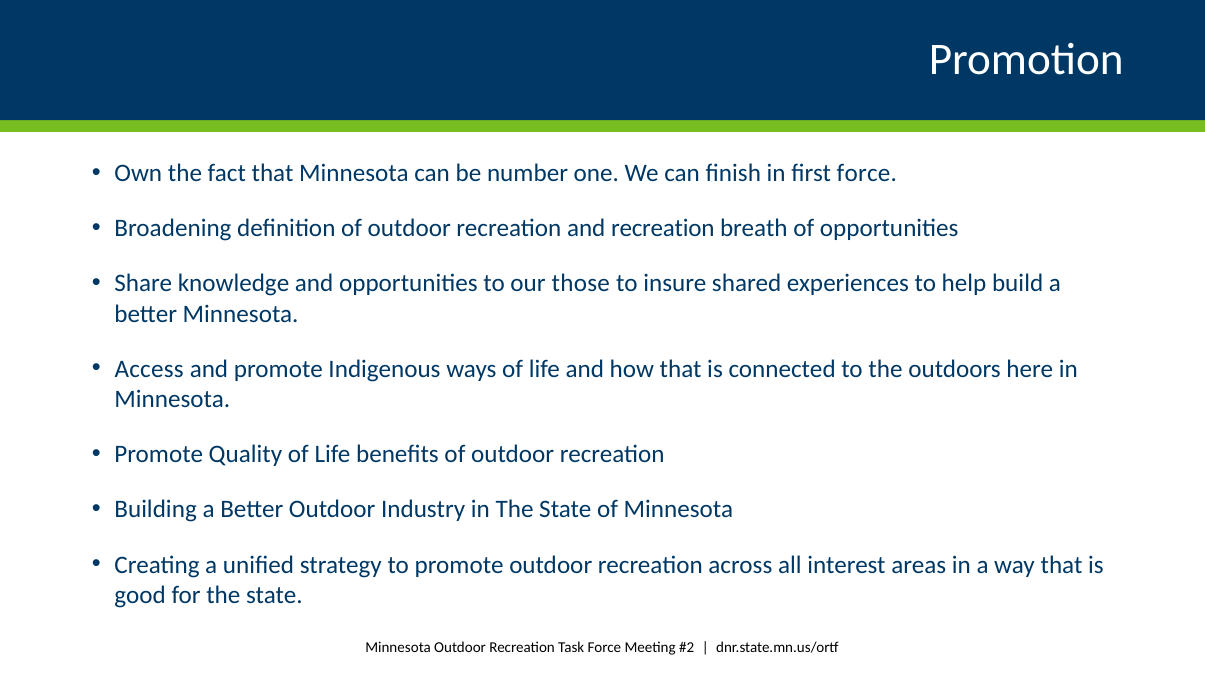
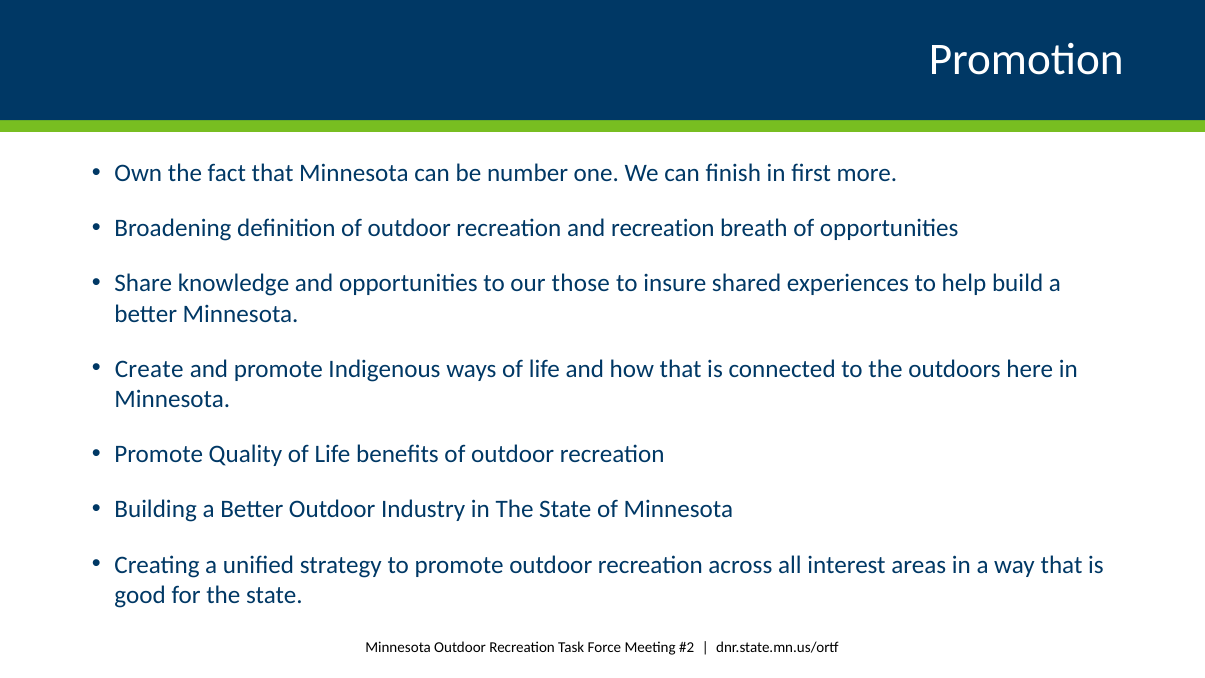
first force: force -> more (867, 173)
Access: Access -> Create (149, 369)
